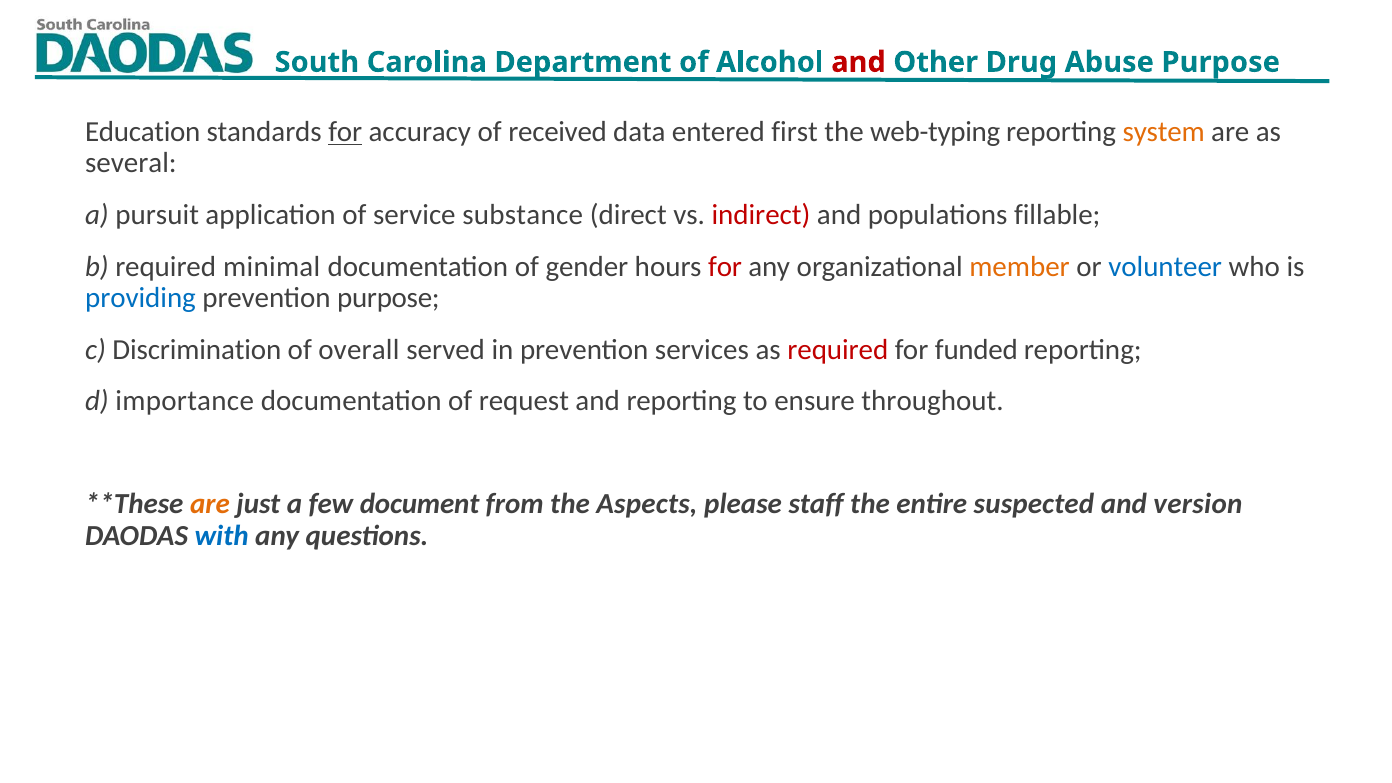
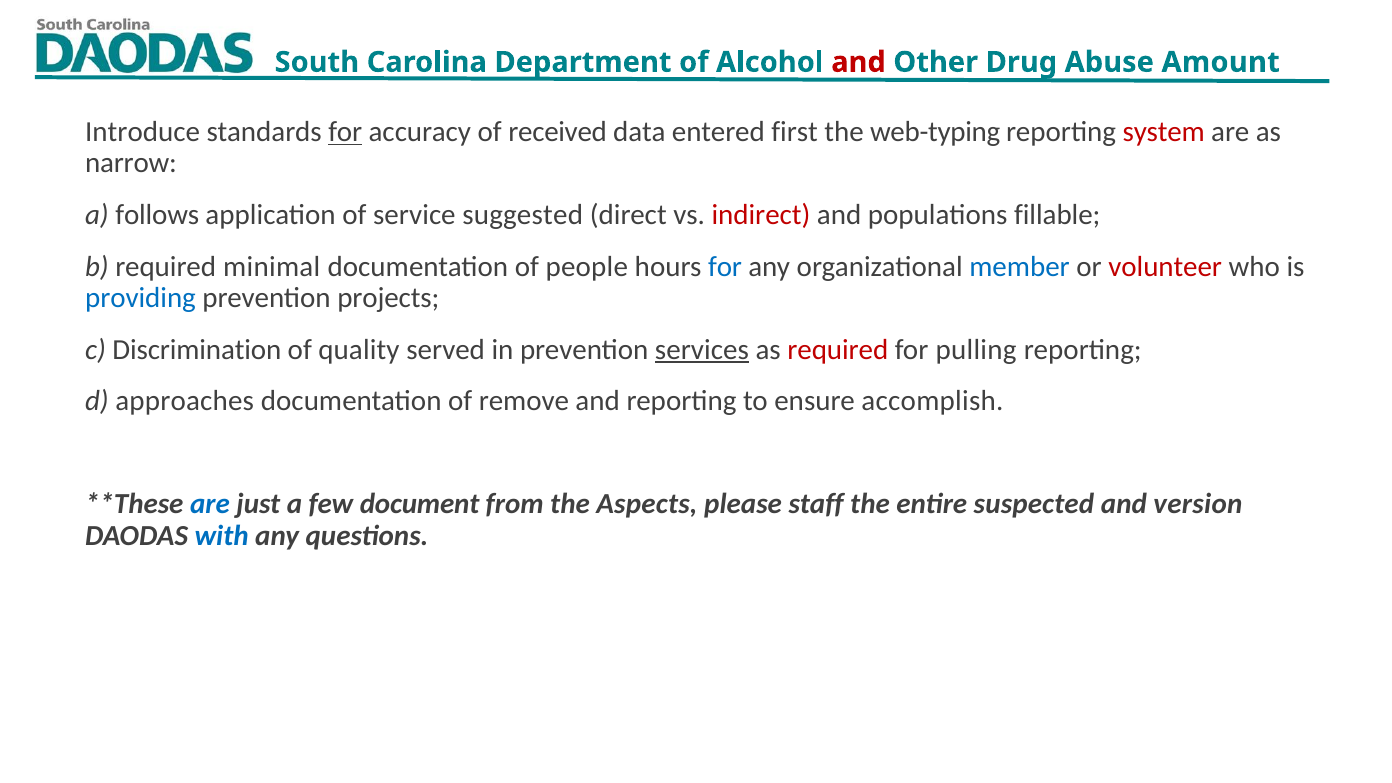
Purpose: Purpose -> Amount (1221, 62)
Education: Education -> Introduce (143, 132)
system colour: orange -> red (1164, 132)
several: several -> narrow (131, 163)
pursuit: pursuit -> follows (157, 215)
substance: substance -> suggested (523, 215)
gender: gender -> people (587, 267)
for colour: red -> blue (725, 267)
member colour: orange -> blue (1020, 267)
volunteer colour: blue -> red (1165, 267)
prevention purpose: purpose -> projects (388, 298)
overall: overall -> quality (359, 349)
services underline: none -> present (702, 349)
funded: funded -> pulling (976, 349)
importance: importance -> approaches (185, 401)
request: request -> remove (524, 401)
throughout: throughout -> accomplish (932, 401)
are colour: orange -> blue (210, 504)
